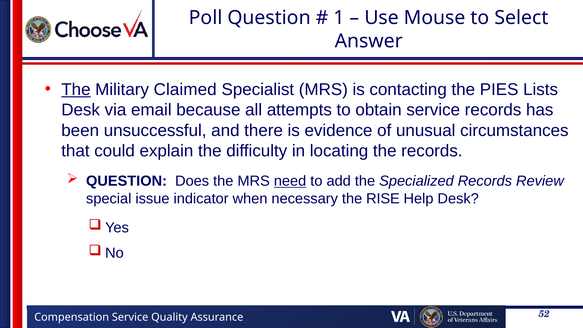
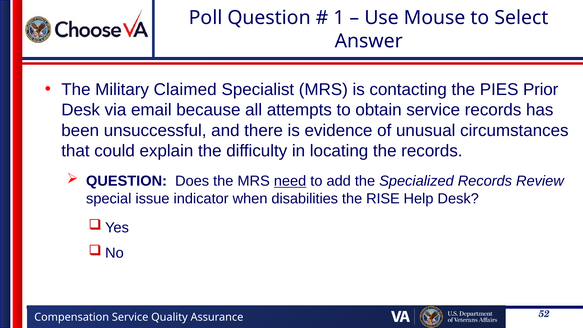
The underline: present -> none (76, 90)
Lists: Lists -> Prior (541, 90)
necessary: necessary -> disabilities (305, 199)
